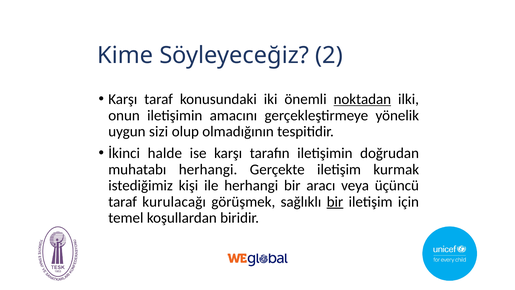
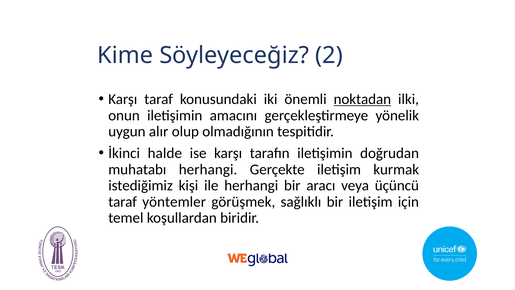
sizi: sizi -> alır (159, 131)
kurulacağı: kurulacağı -> yöntemler (174, 202)
bir underline: present -> none (335, 202)
